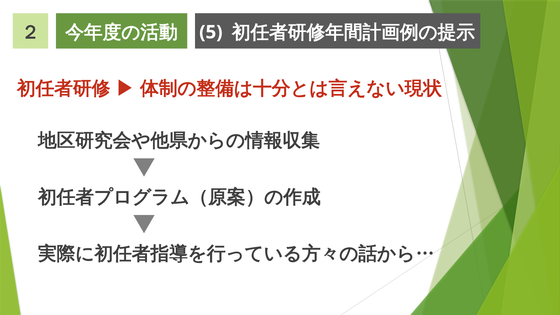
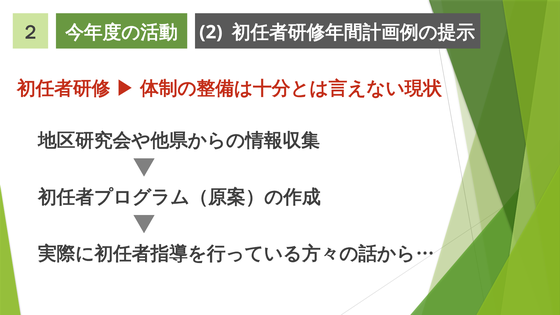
5: 5 -> 2 (211, 32)
